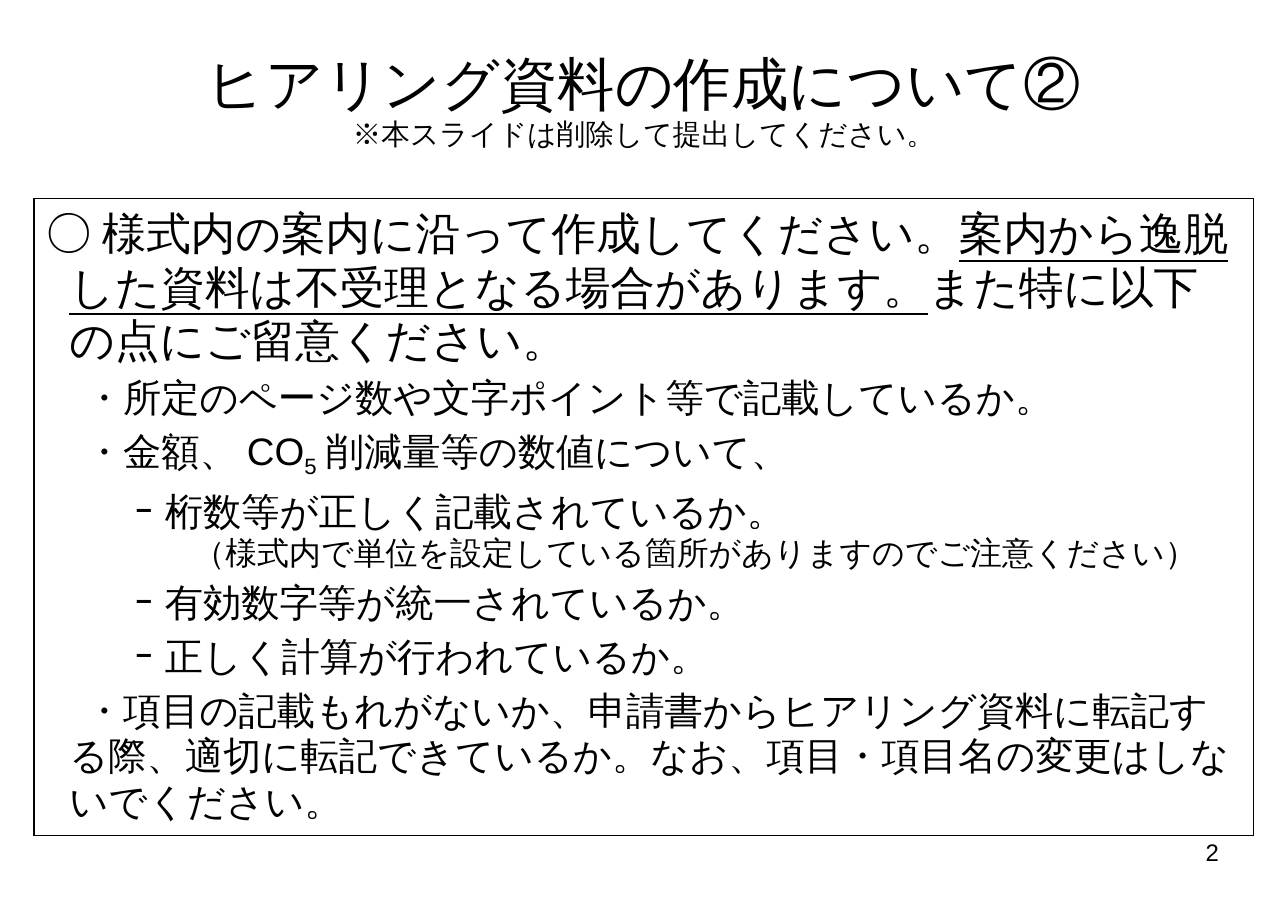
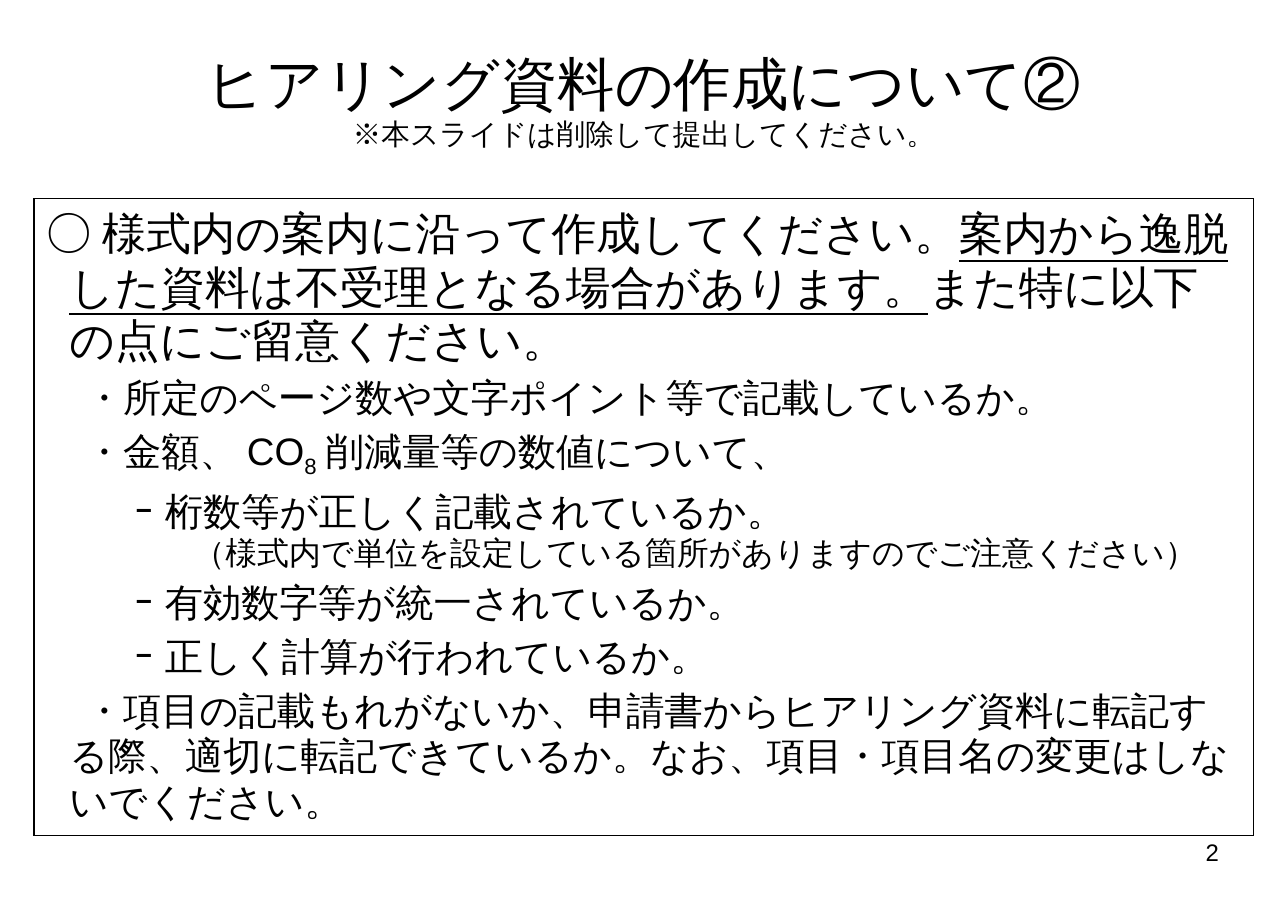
5: 5 -> 8 (311, 467)
